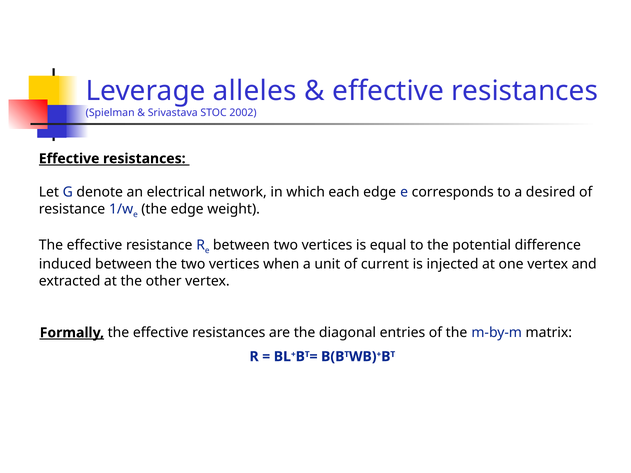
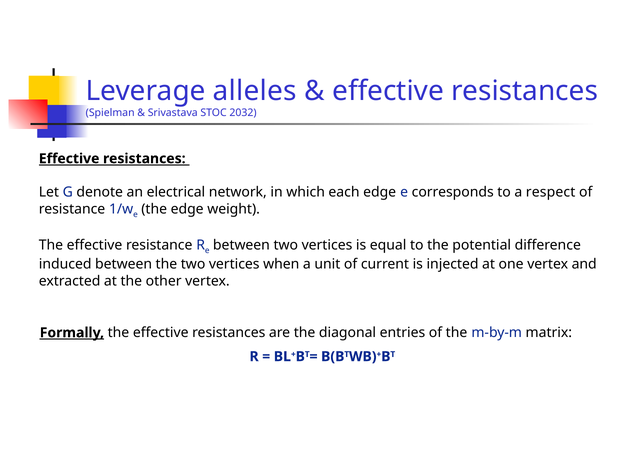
2002: 2002 -> 2032 (243, 113)
desired: desired -> respect (551, 192)
